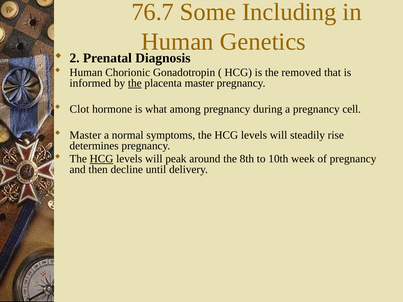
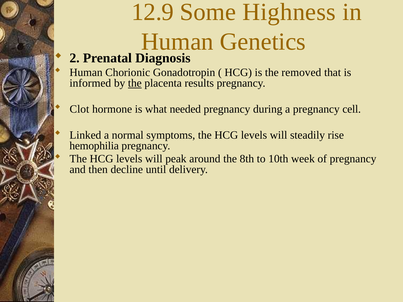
76.7: 76.7 -> 12.9 (153, 12)
Including: Including -> Highness (289, 12)
placenta master: master -> results (199, 83)
among: among -> needed (185, 109)
Master: Master -> Linked (85, 135)
determines: determines -> hemophilia (94, 146)
HCG underline: present -> none (102, 159)
